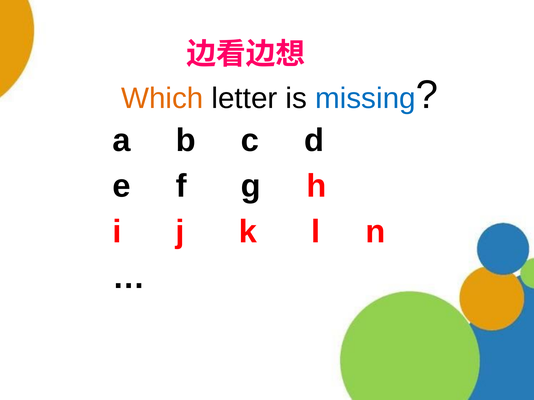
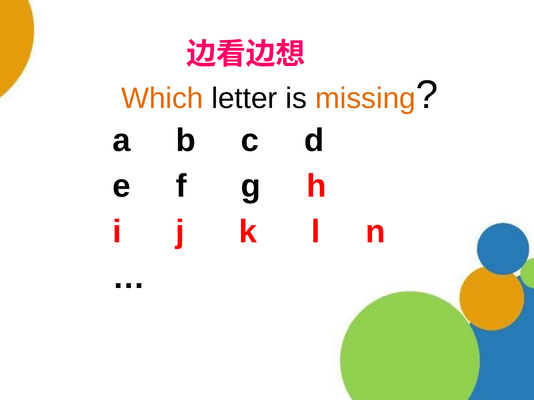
missing colour: blue -> orange (365, 99)
